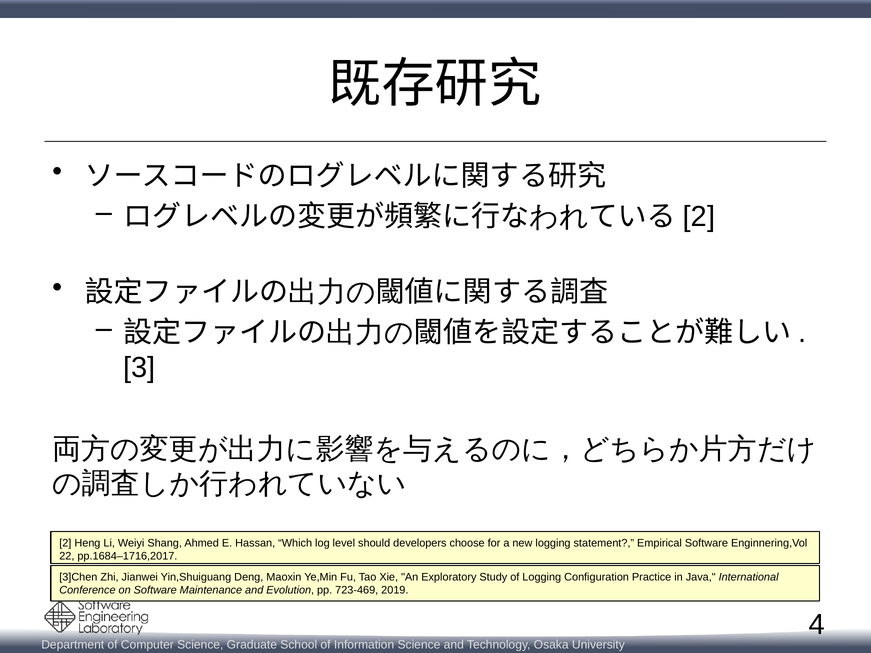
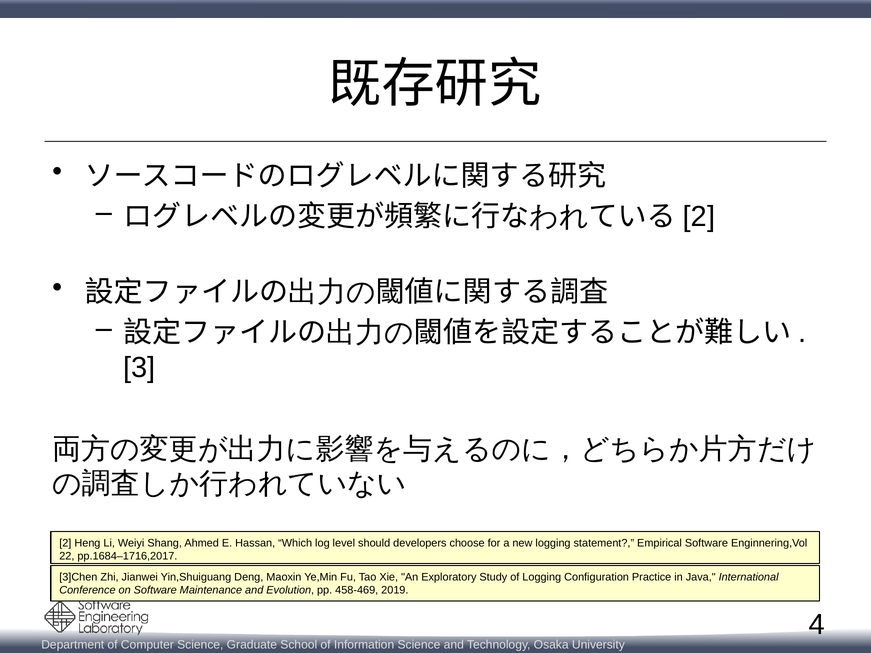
723-469: 723-469 -> 458-469 (357, 590)
